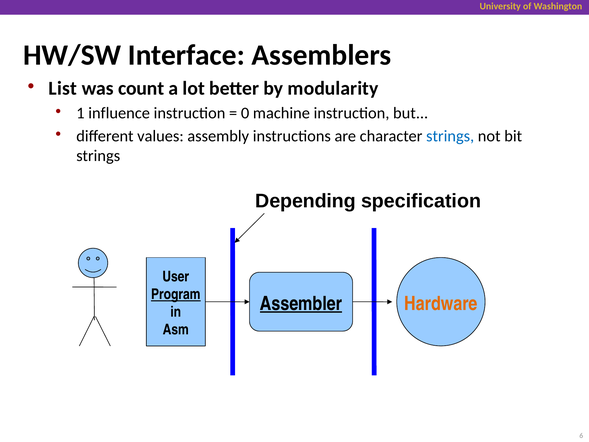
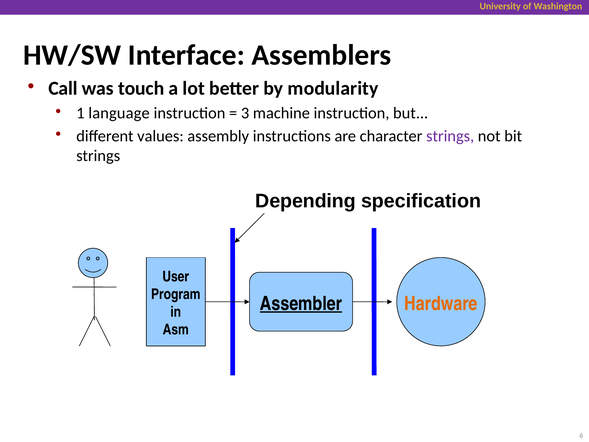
List: List -> Call (63, 88)
count: count -> touch (141, 88)
influence: influence -> language (119, 113)
0: 0 -> 3 (245, 113)
strings colour: blue -> purple (450, 136)
Program underline: present -> none (176, 294)
